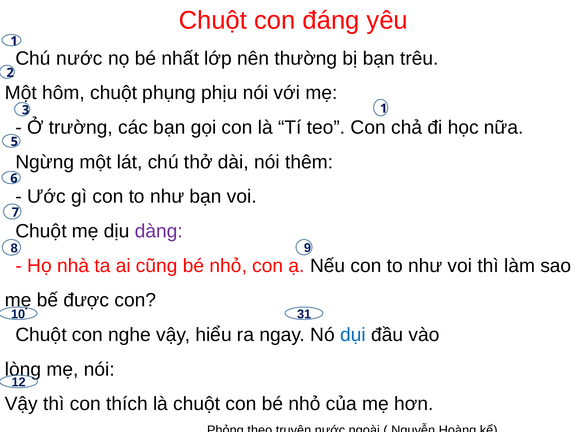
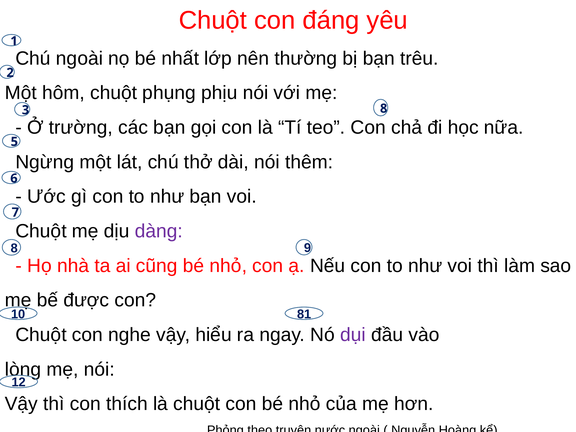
Chú nước: nước -> ngoài (79, 58)
3 1: 1 -> 8 (384, 108)
31: 31 -> 81 (304, 314)
dụi colour: blue -> purple (353, 335)
